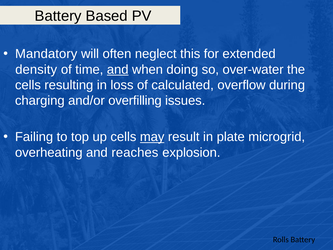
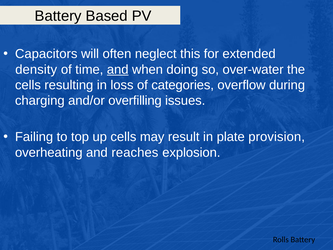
Mandatory: Mandatory -> Capacitors (46, 54)
calculated: calculated -> categories (183, 85)
may underline: present -> none (152, 137)
microgrid: microgrid -> provision (277, 137)
